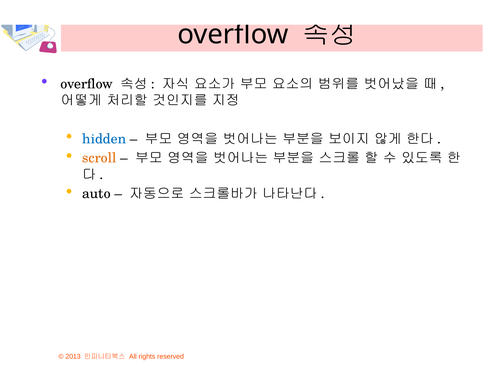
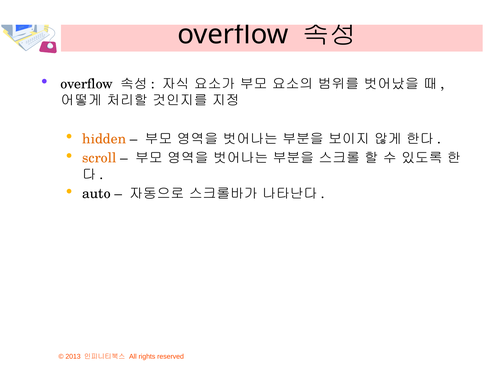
hidden colour: blue -> orange (104, 139)
